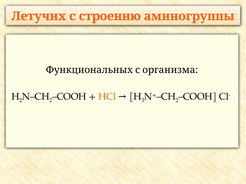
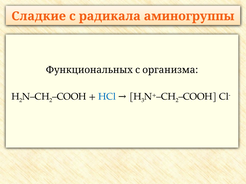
Летучих: Летучих -> Сладкие (39, 16)
строению: строению -> радикала (110, 16)
HCl colour: orange -> blue (107, 97)
